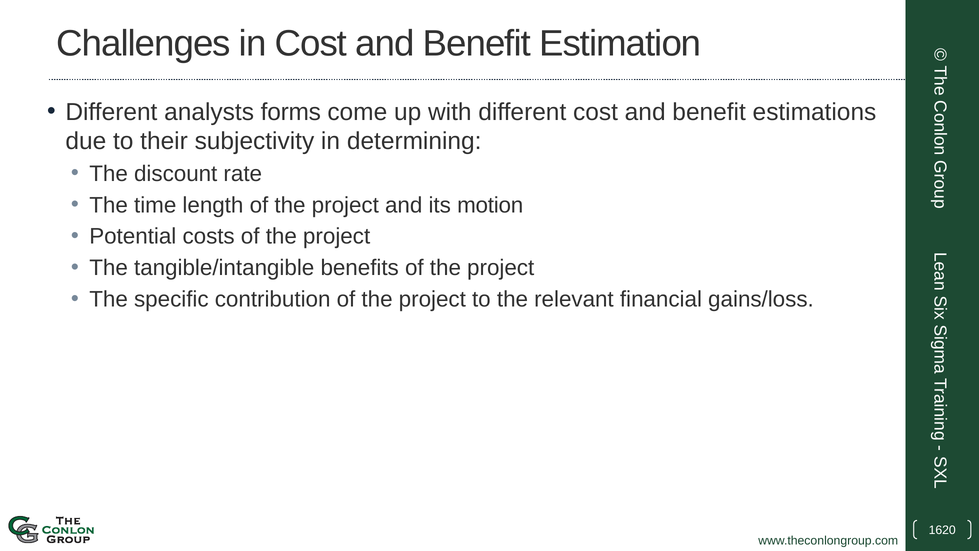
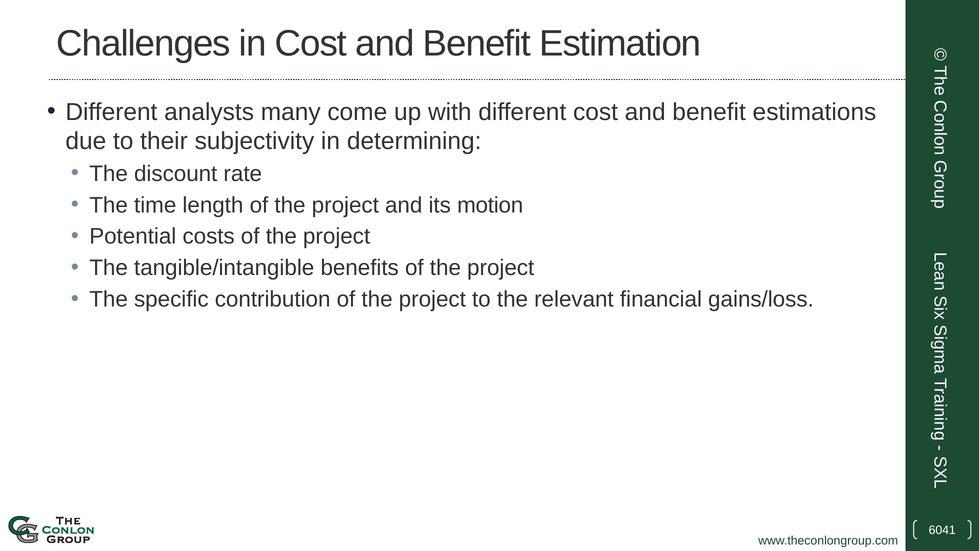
forms: forms -> many (291, 112)
1620: 1620 -> 6041 (942, 530)
